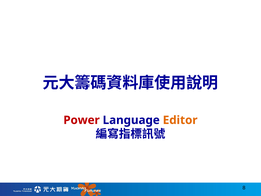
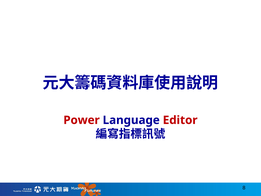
Editor colour: orange -> red (180, 120)
